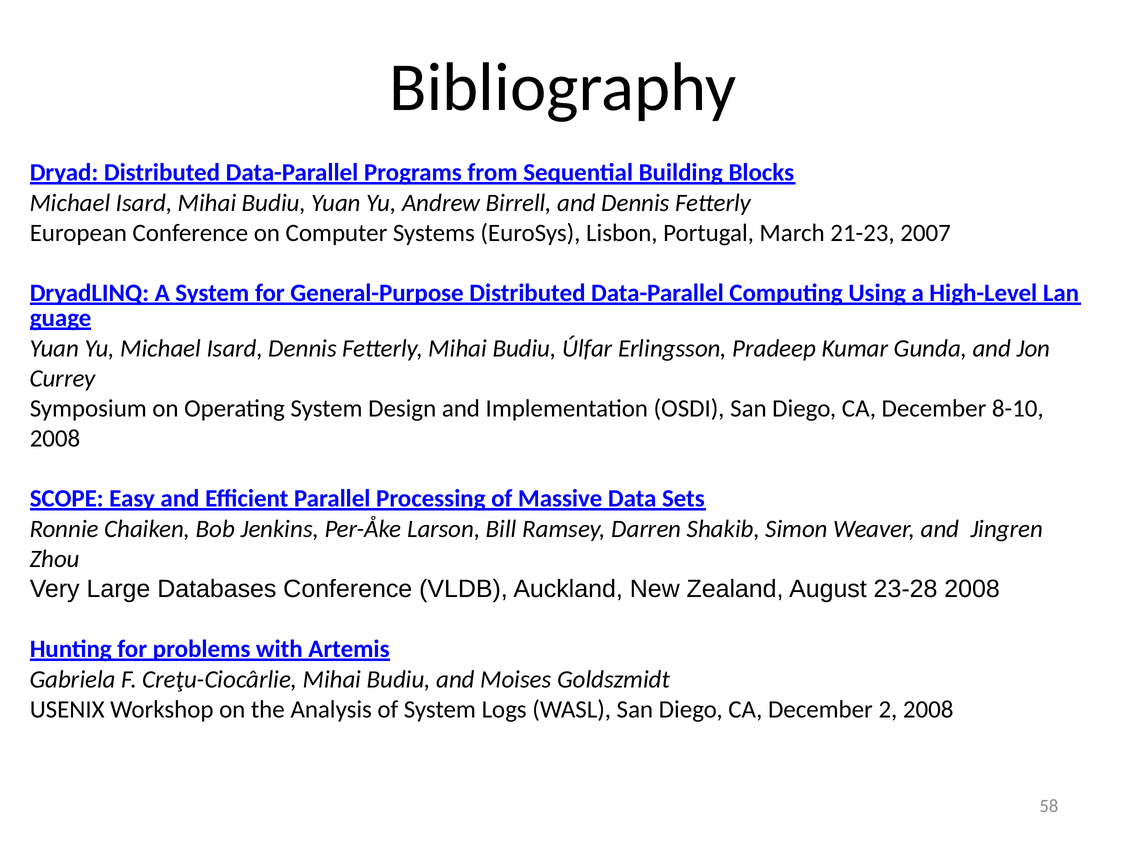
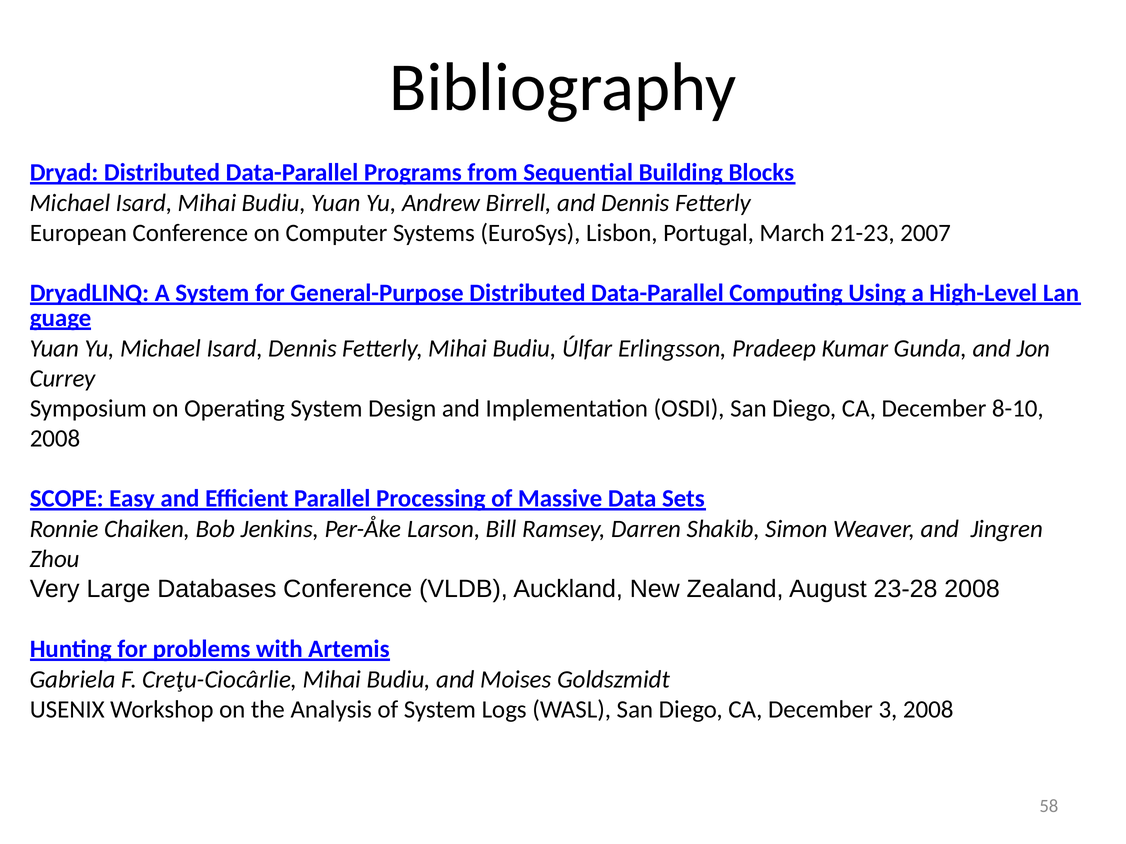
2: 2 -> 3 (888, 710)
